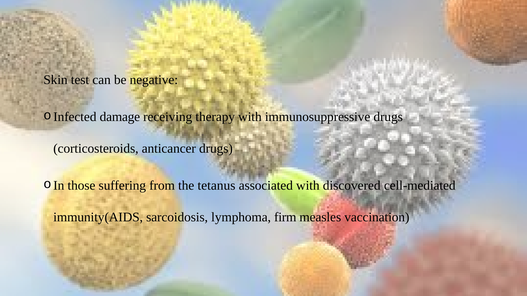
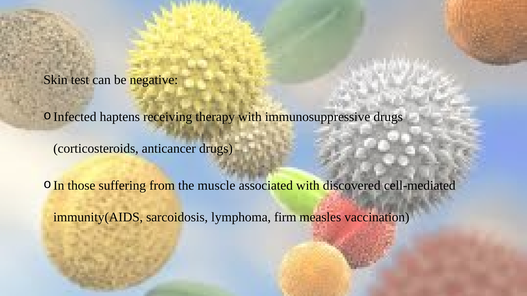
damage: damage -> haptens (120, 117)
tetanus: tetanus -> muscle (216, 186)
